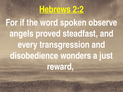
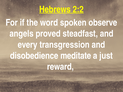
wonders: wonders -> meditate (76, 56)
